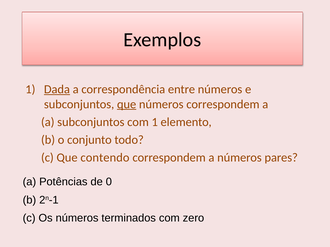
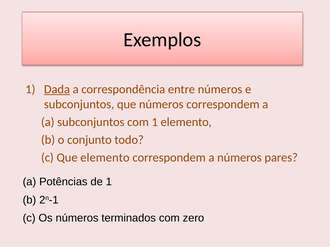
que underline: present -> none (127, 104)
Que contendo: contendo -> elemento (105, 158)
de 0: 0 -> 1 (109, 182)
